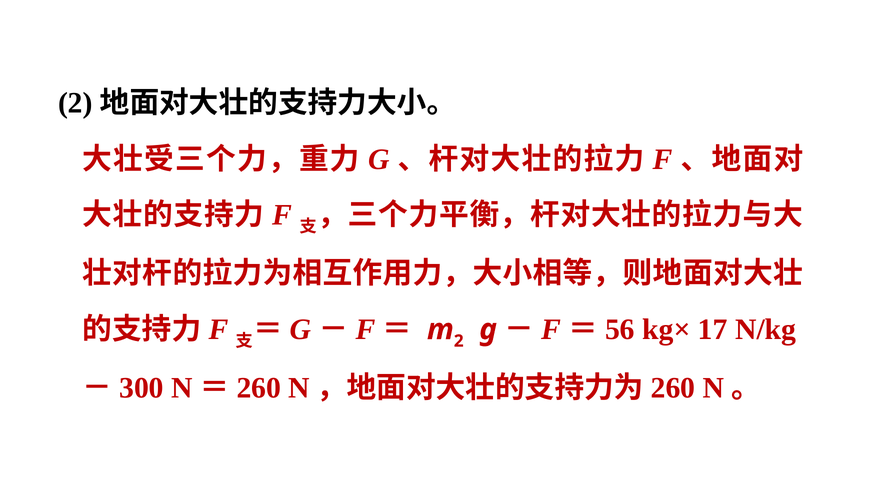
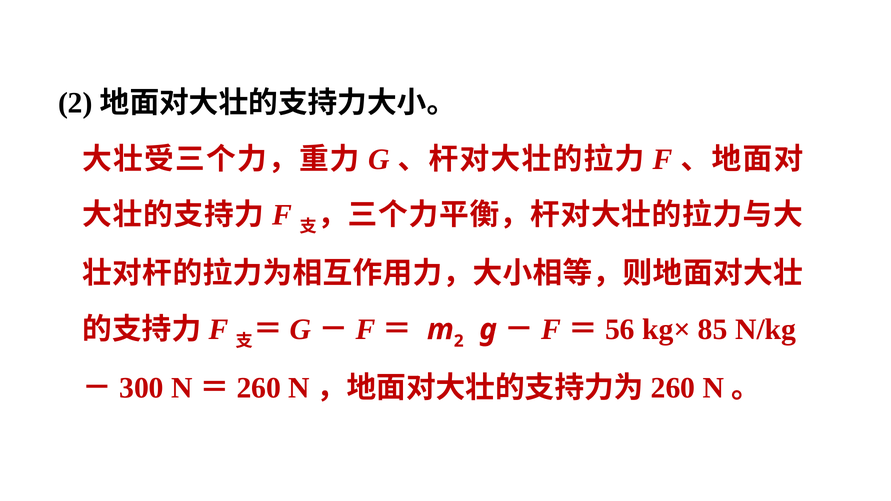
17: 17 -> 85 (713, 330)
